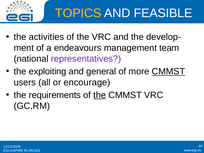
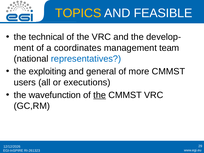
activities: activities -> technical (46, 37)
endeavours: endeavours -> coordinates (78, 48)
representatives colour: purple -> blue (86, 59)
CMMST underline: present -> none (168, 71)
encourage: encourage -> executions (87, 82)
requirements: requirements -> wavefunction (55, 95)
